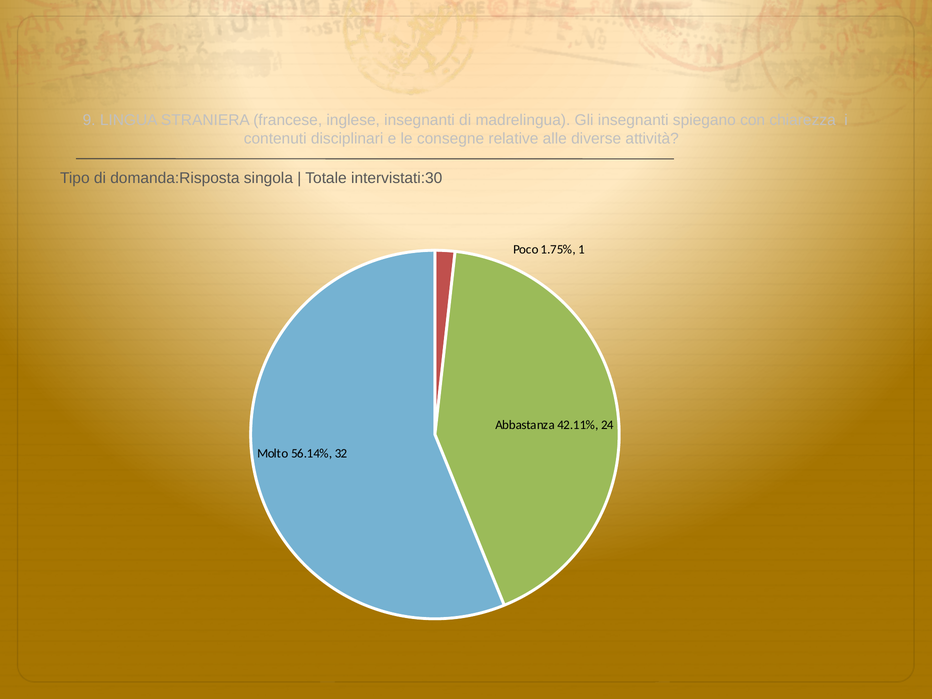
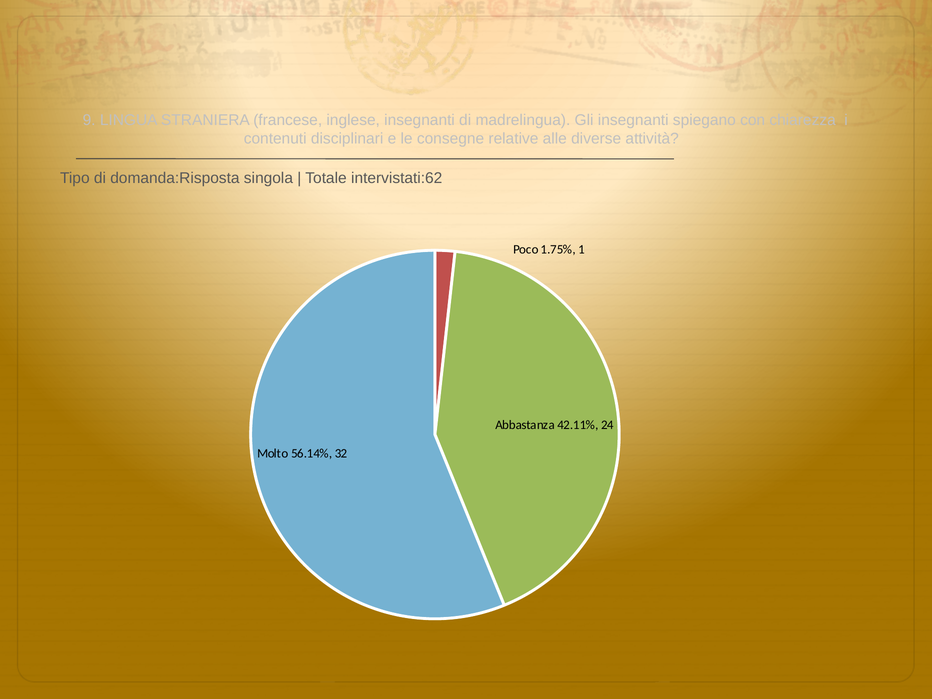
intervistati:30: intervistati:30 -> intervistati:62 (397, 178)
